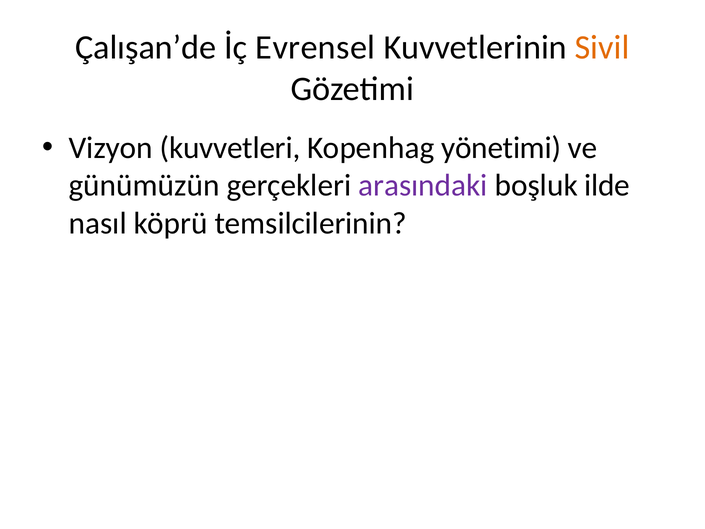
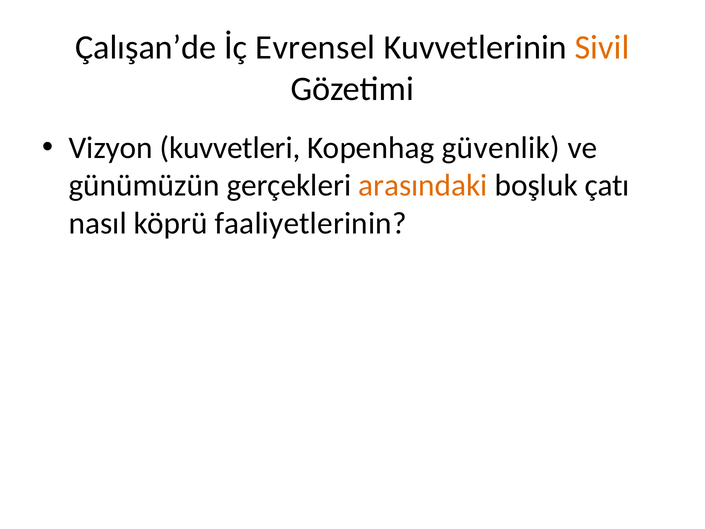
yönetimi: yönetimi -> güvenlik (501, 148)
arasındaki colour: purple -> orange (423, 186)
ilde: ilde -> çatı (607, 186)
temsilcilerinin: temsilcilerinin -> faaliyetlerinin (311, 223)
